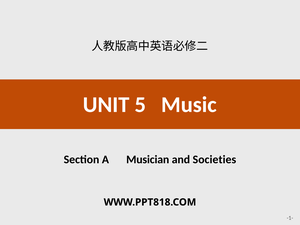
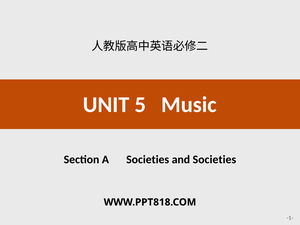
A Musician: Musician -> Societies (148, 160)
